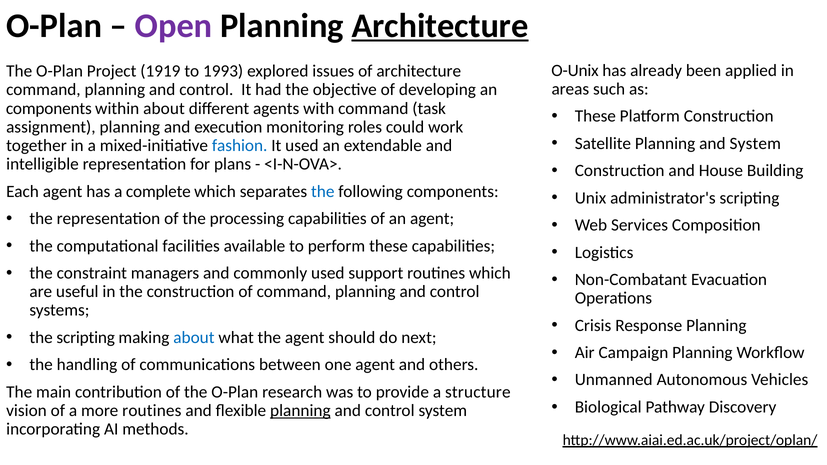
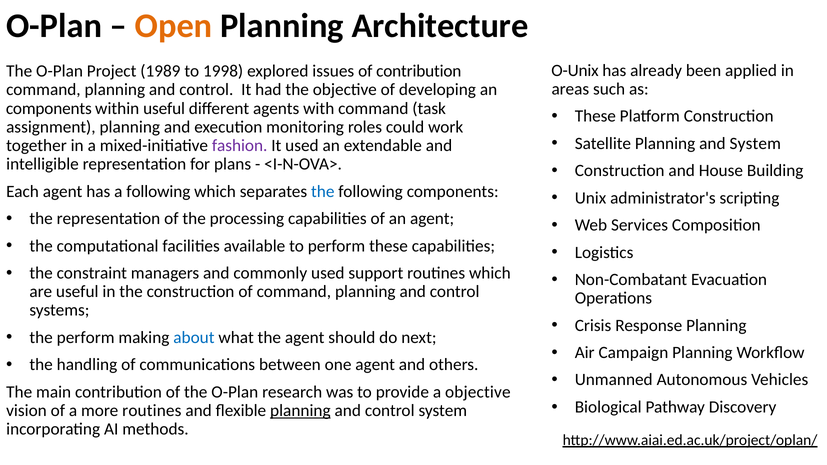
Open colour: purple -> orange (174, 26)
Architecture underline: present -> none (440, 26)
1919: 1919 -> 1989 (160, 71)
1993: 1993 -> 1998 (223, 71)
of architecture: architecture -> contribution (419, 71)
within about: about -> useful (164, 108)
fashion colour: blue -> purple (240, 146)
a complete: complete -> following (158, 191)
the scripting: scripting -> perform (86, 338)
a structure: structure -> objective (478, 392)
